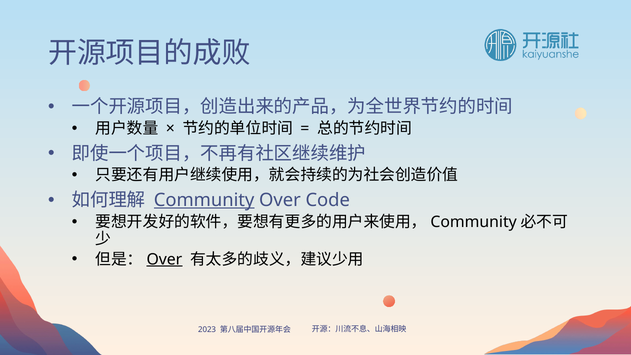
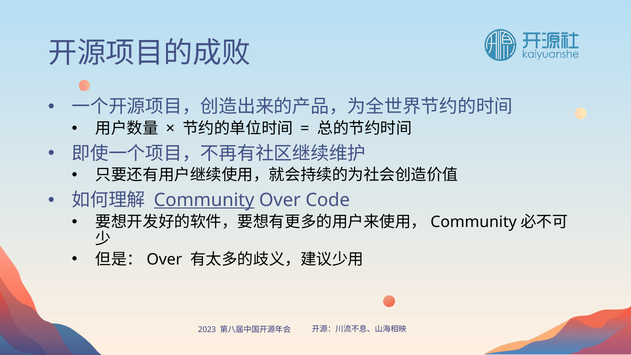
Over underline: present -> none (164, 259)
